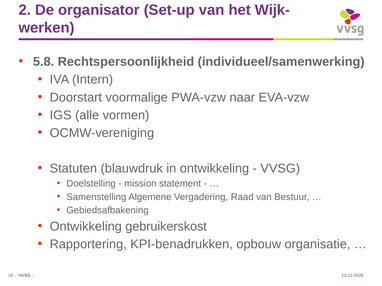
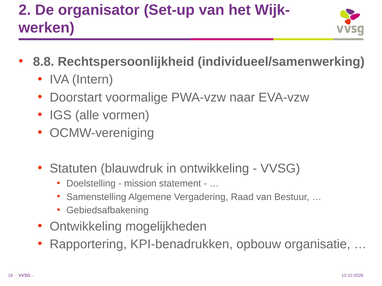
5.8: 5.8 -> 8.8 (44, 62)
gebruikerskost: gebruikerskost -> mogelijkheden (166, 227)
